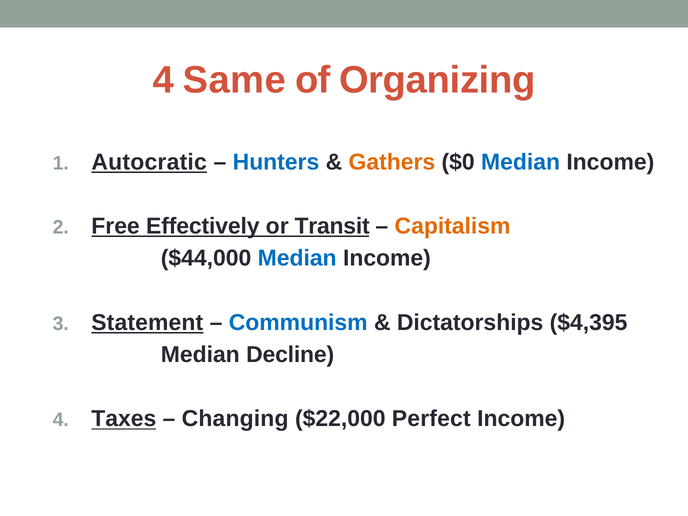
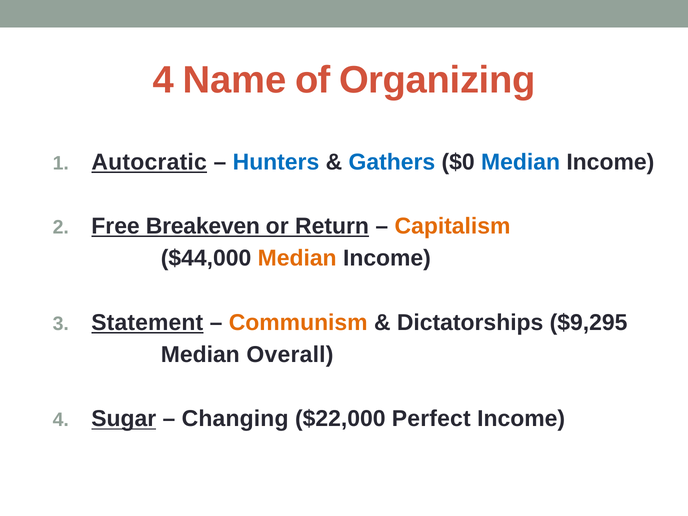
Same: Same -> Name (235, 80)
Gathers colour: orange -> blue (392, 162)
Effectively: Effectively -> Breakeven (203, 226)
Transit: Transit -> Return (332, 226)
Median colour: blue -> orange (297, 258)
Communism colour: blue -> orange (298, 323)
$4,395: $4,395 -> $9,295 (589, 323)
Decline: Decline -> Overall (290, 355)
Taxes: Taxes -> Sugar (124, 419)
